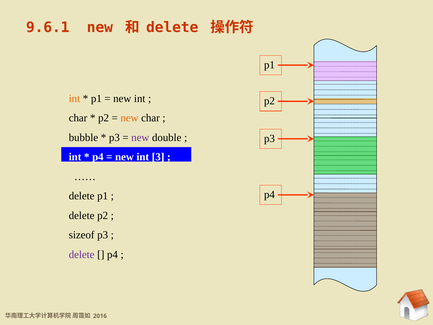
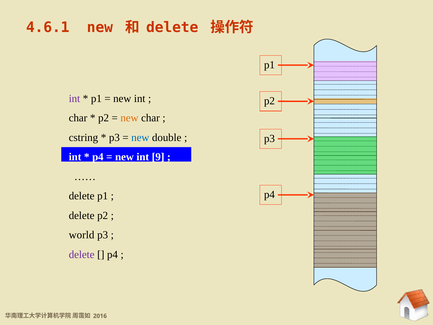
9.6.1: 9.6.1 -> 4.6.1 (48, 27)
int colour: orange -> purple (74, 98)
bubble: bubble -> cstring (83, 137)
new colour: purple -> blue (140, 137)
3: 3 -> 9 (158, 157)
sizeof: sizeof -> world (82, 235)
